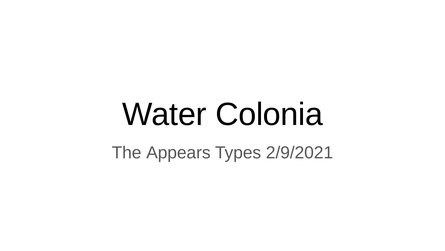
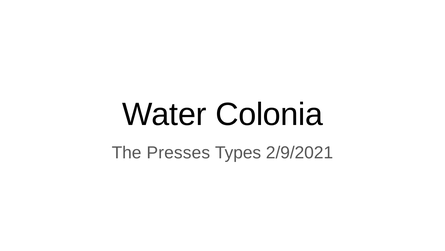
Appears: Appears -> Presses (178, 152)
